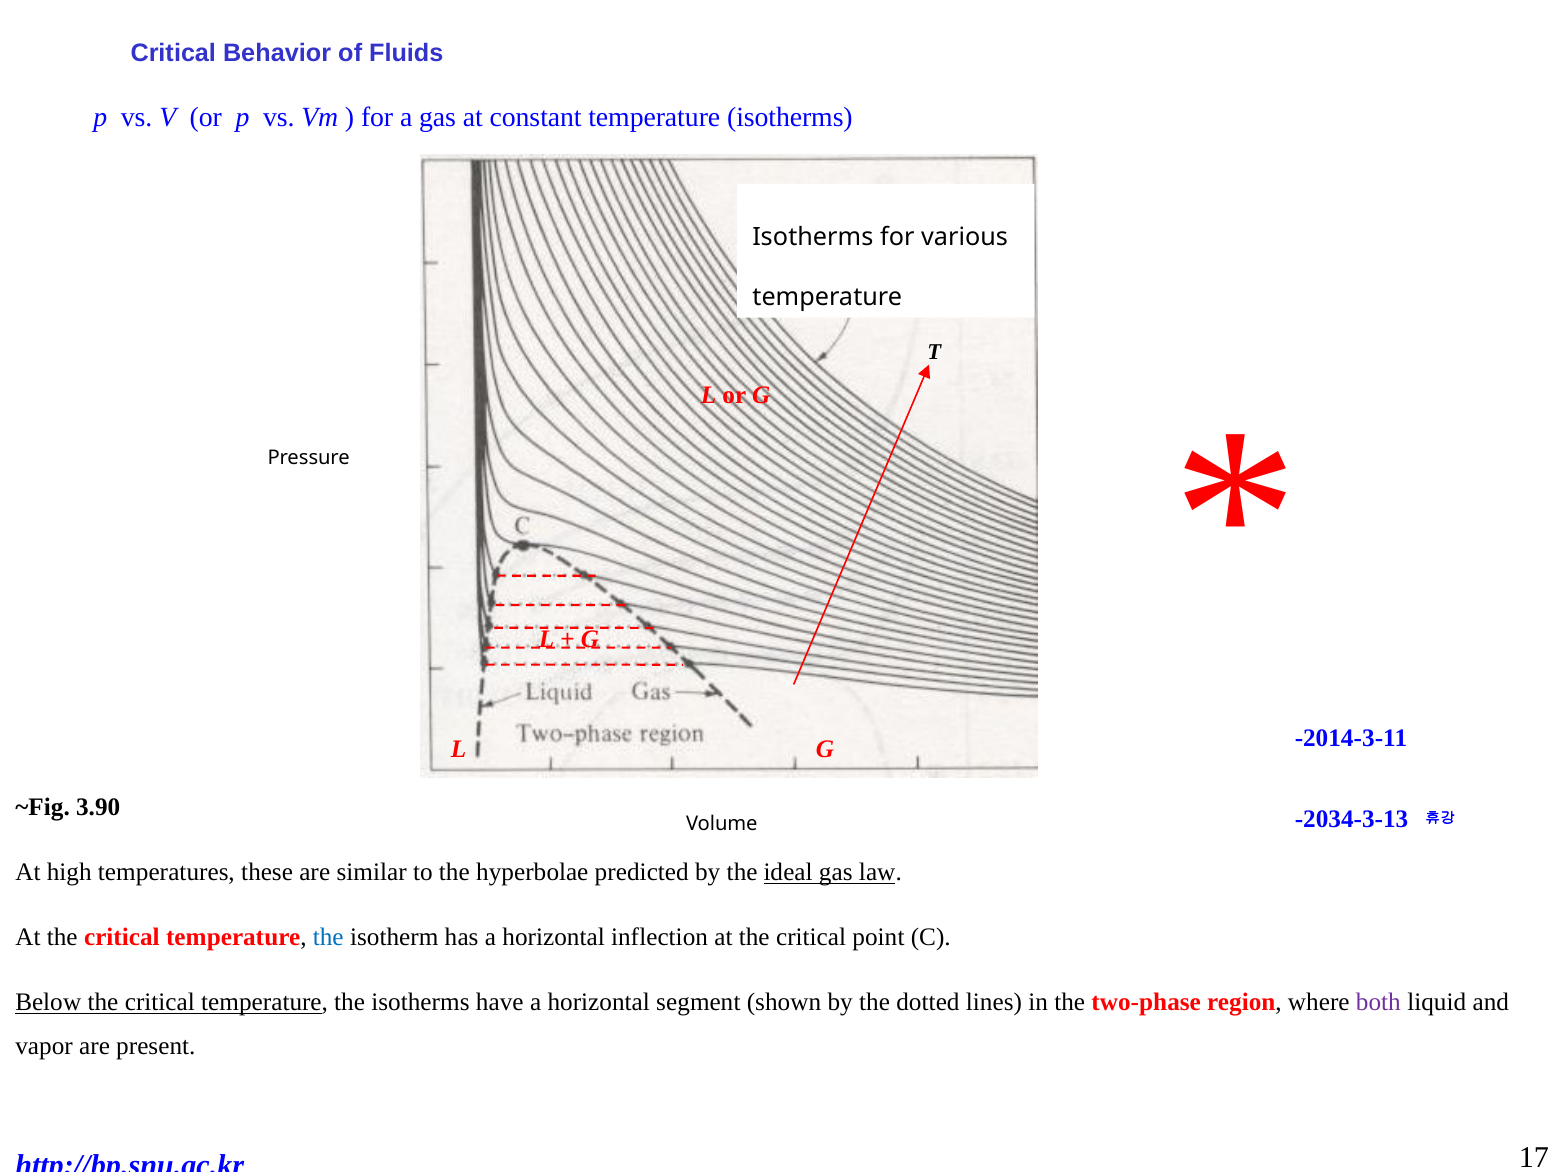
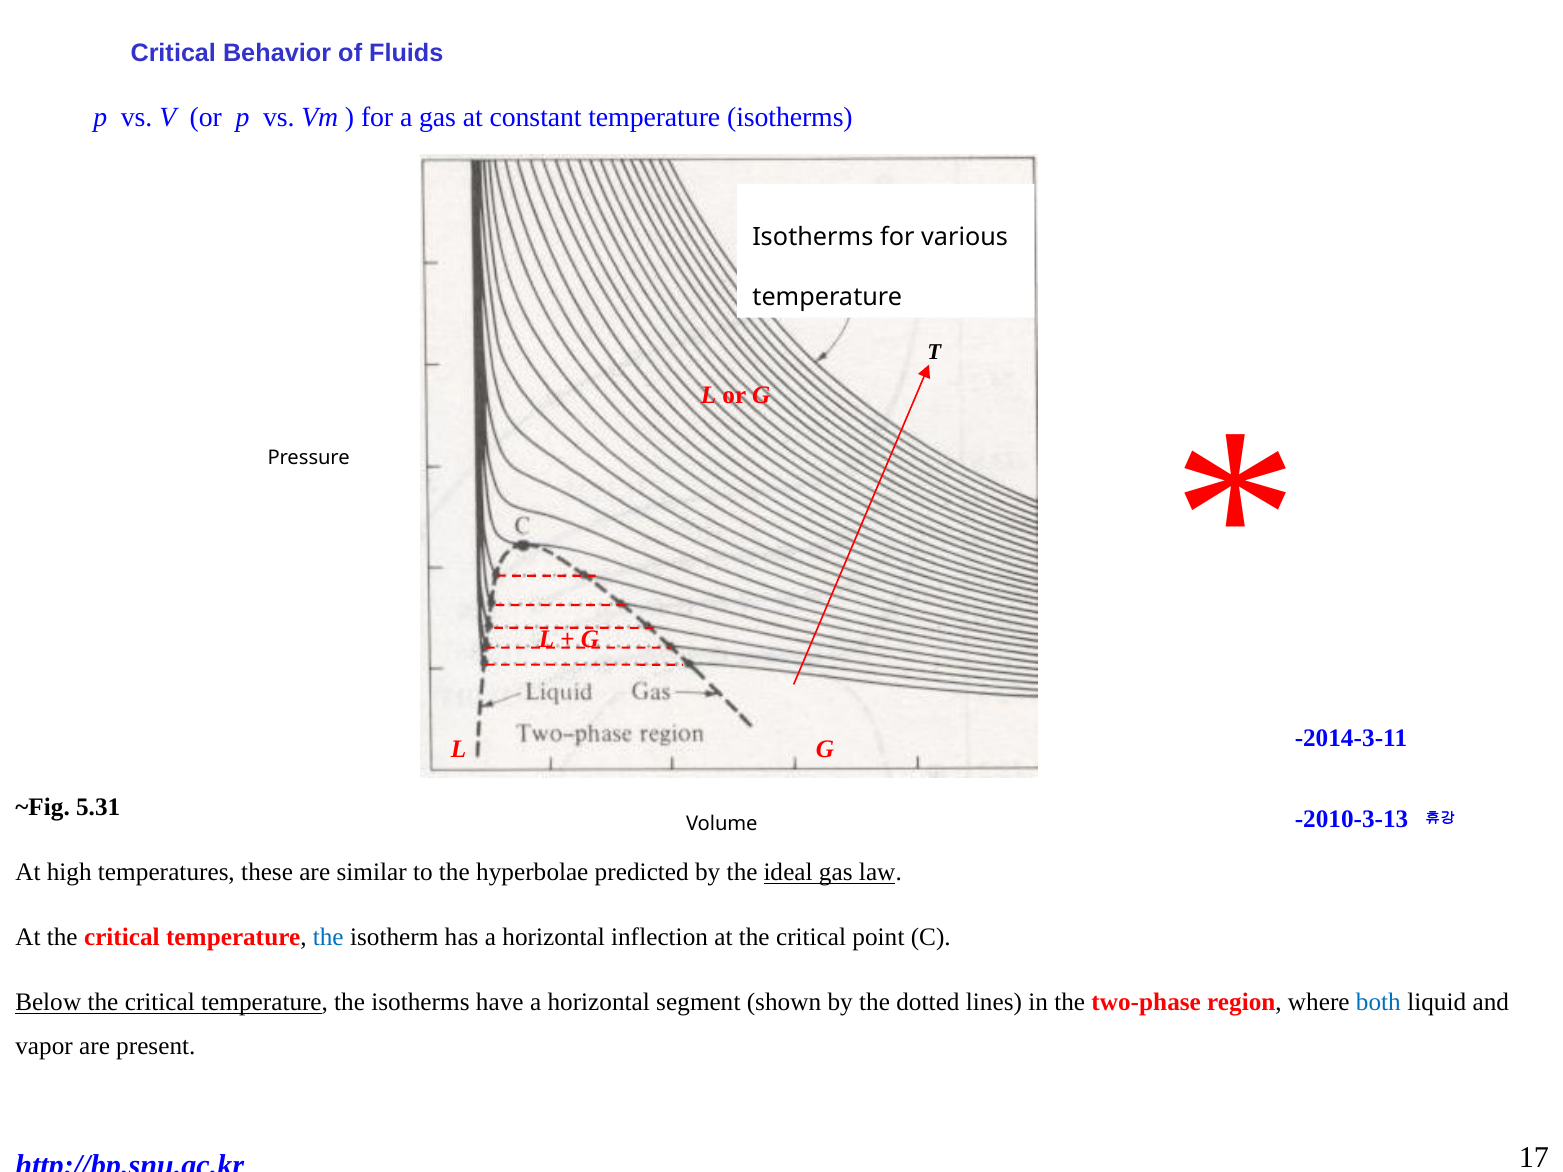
3.90: 3.90 -> 5.31 (98, 807)
-2034-3-13: -2034-3-13 -> -2010-3-13 (1352, 819)
both colour: purple -> blue (1378, 1003)
